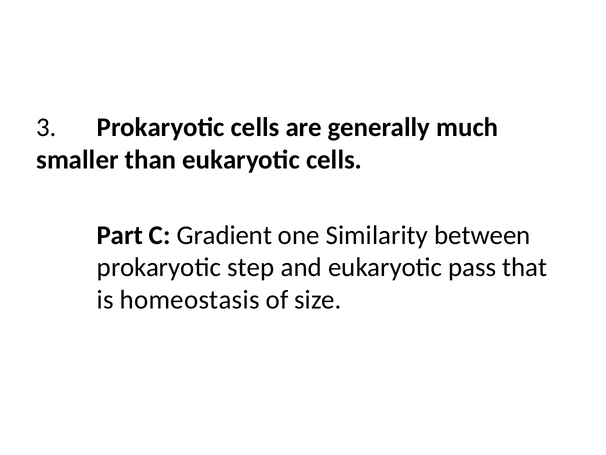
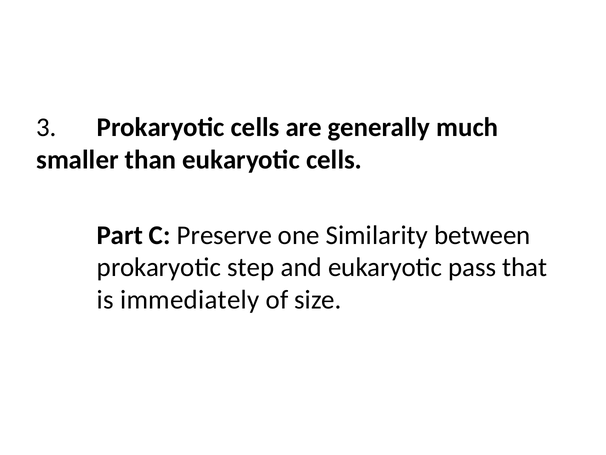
Gradient: Gradient -> Preserve (224, 235)
homeostasis: homeostasis -> immediately (190, 300)
